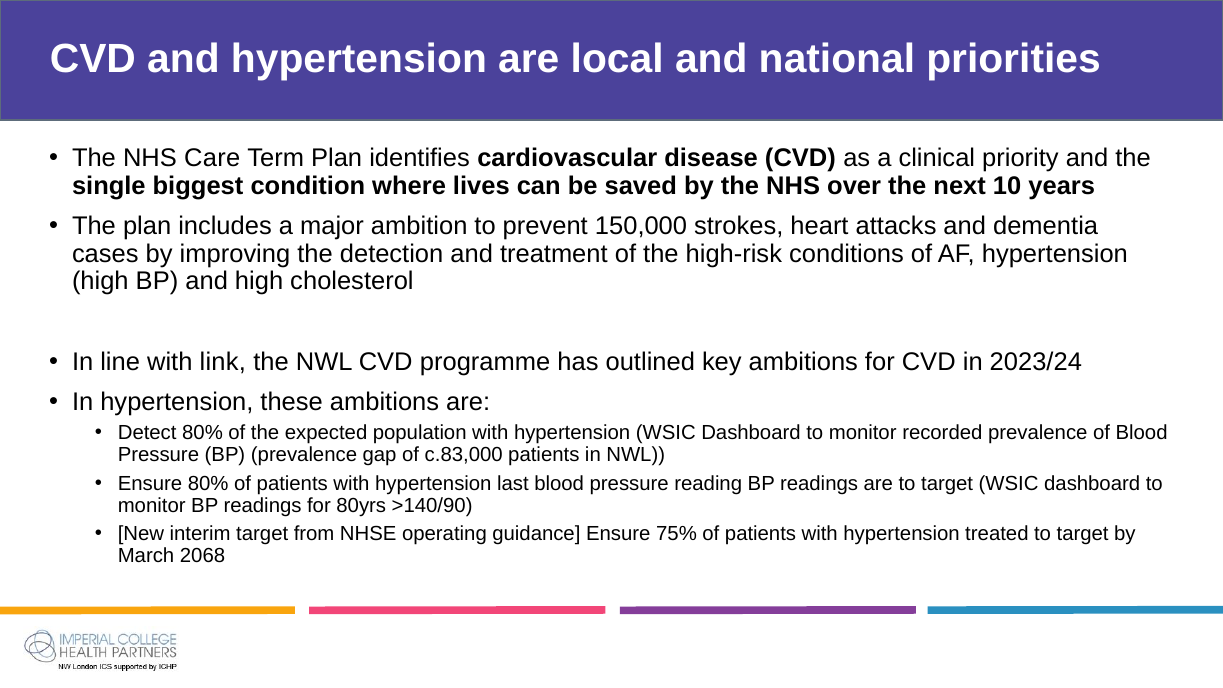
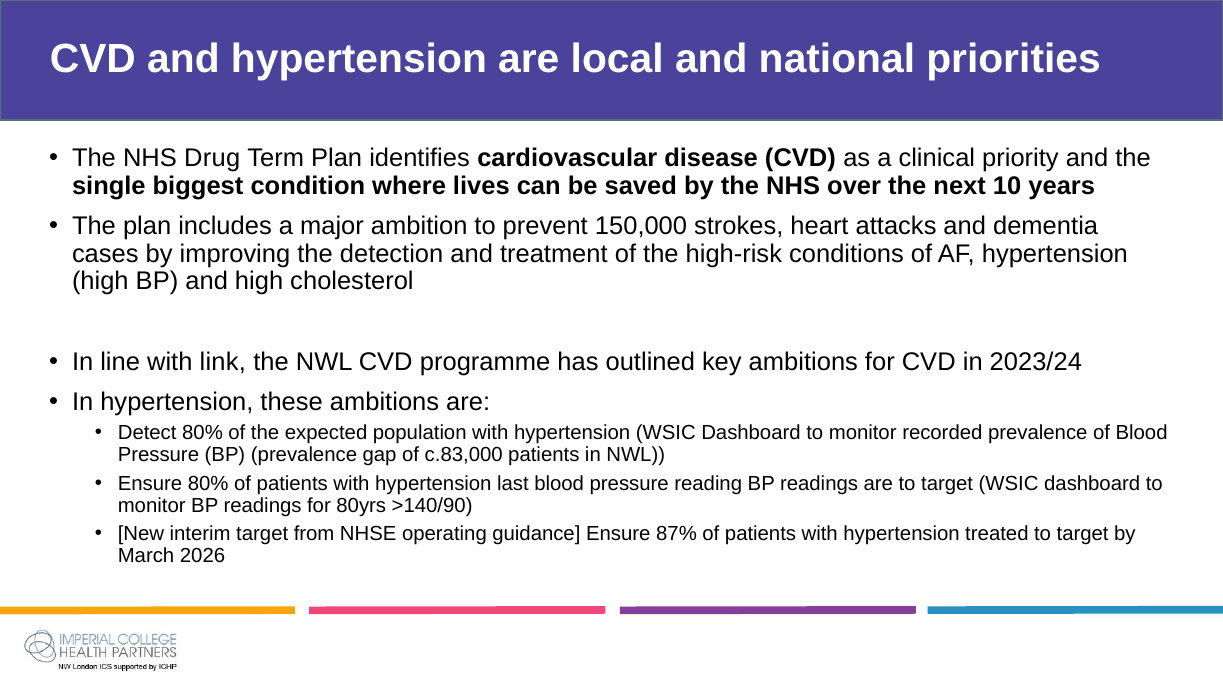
Care: Care -> Drug (212, 158)
75%: 75% -> 87% (676, 534)
2068: 2068 -> 2026 (203, 556)
